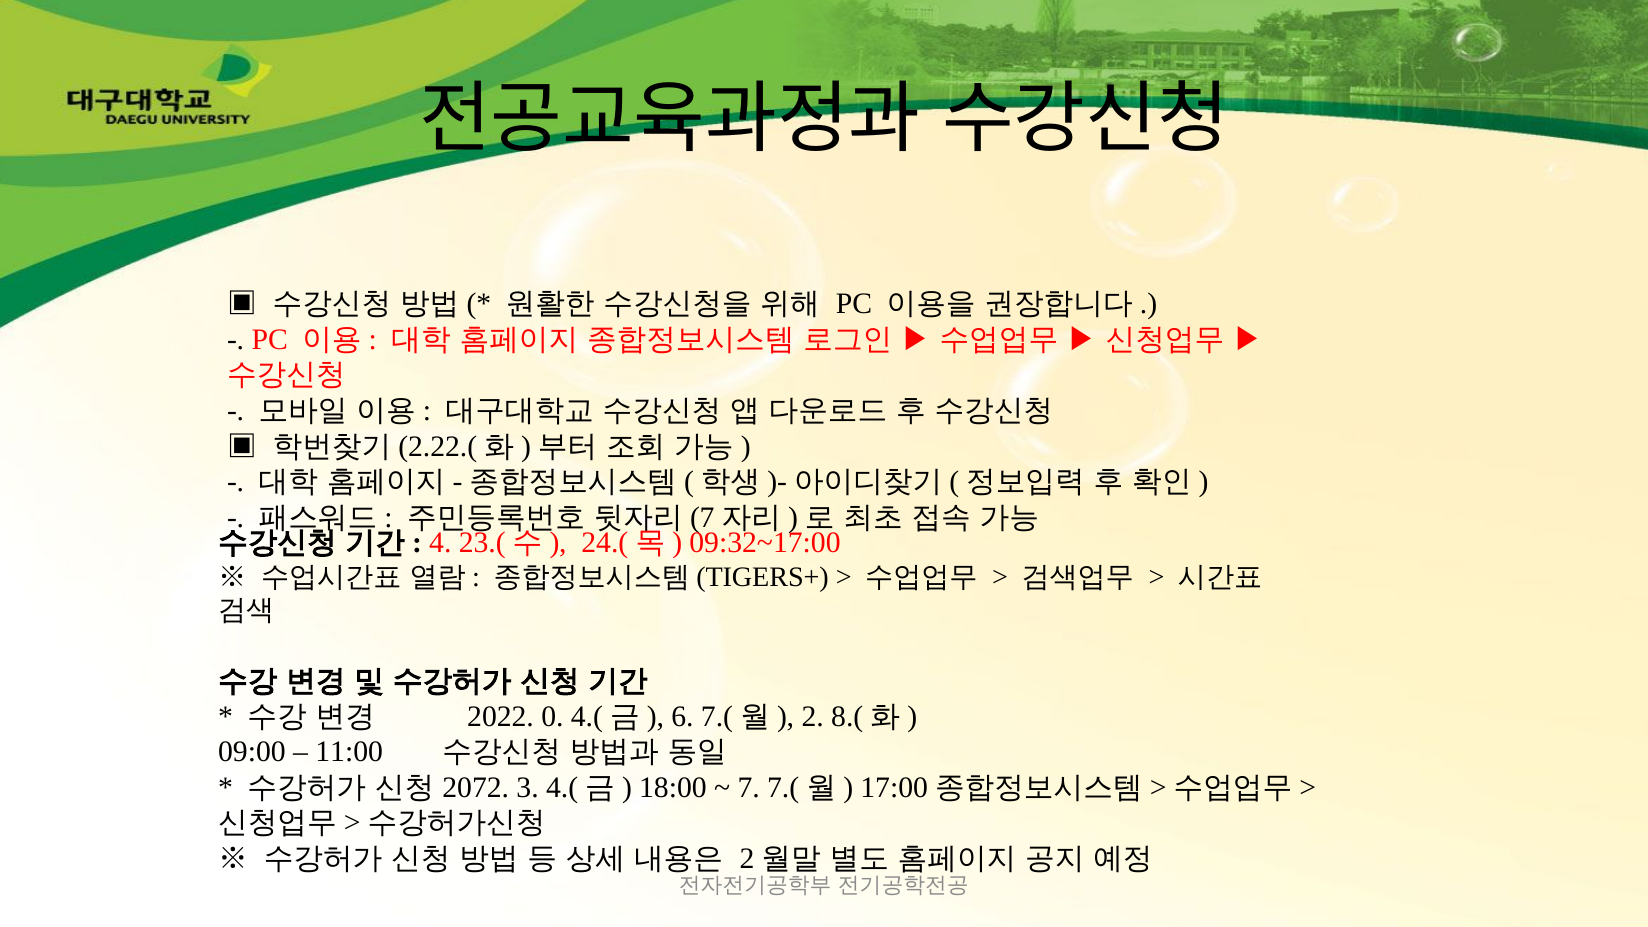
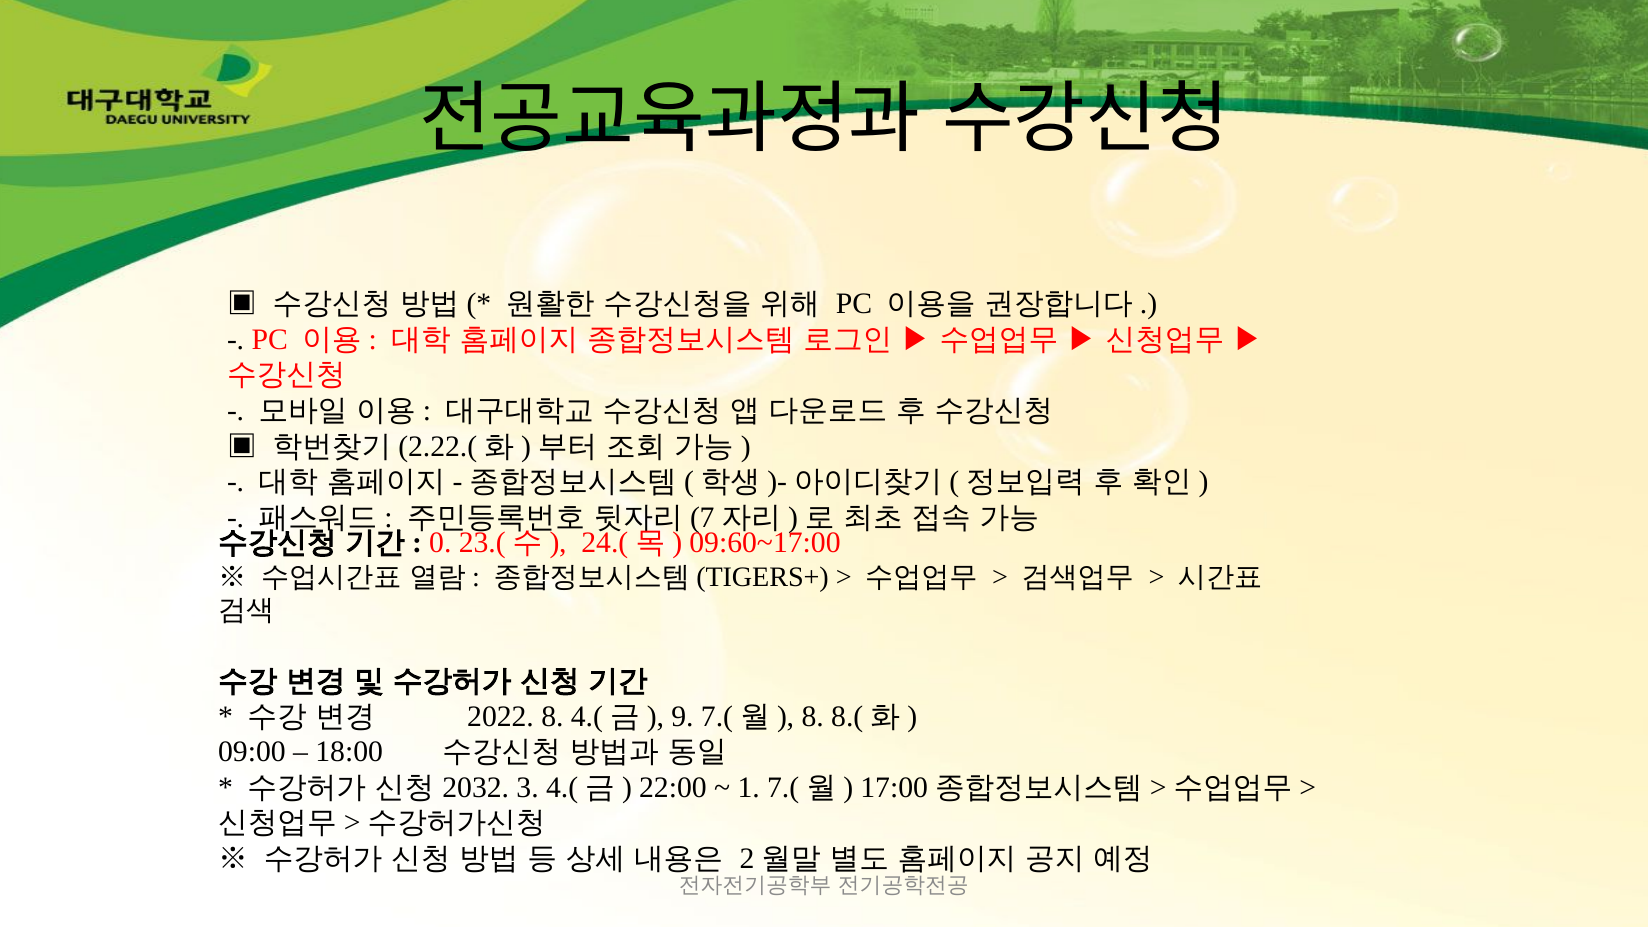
4: 4 -> 0 (440, 542)
09:32~17:00: 09:32~17:00 -> 09:60~17:00 (765, 542)
2022 0: 0 -> 8 (552, 716)
6: 6 -> 9 (682, 716)
2: 2 -> 8 (813, 716)
11:00: 11:00 -> 18:00 (349, 752)
2072: 2072 -> 2032 (476, 788)
18:00: 18:00 -> 22:00 (673, 788)
7: 7 -> 1 (749, 788)
